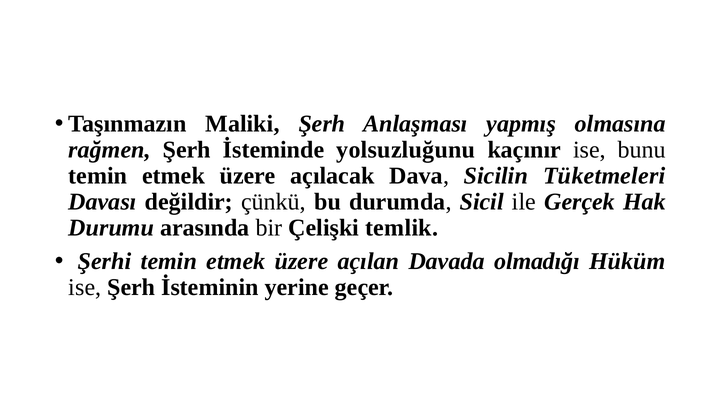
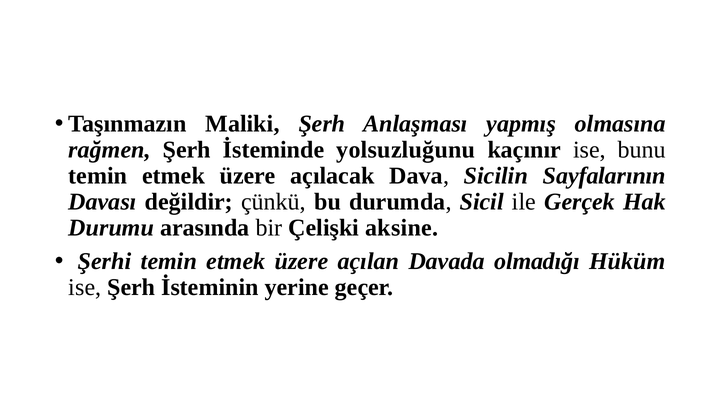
Tüketmeleri: Tüketmeleri -> Sayfalarının (604, 175)
temlik: temlik -> aksine (402, 227)
